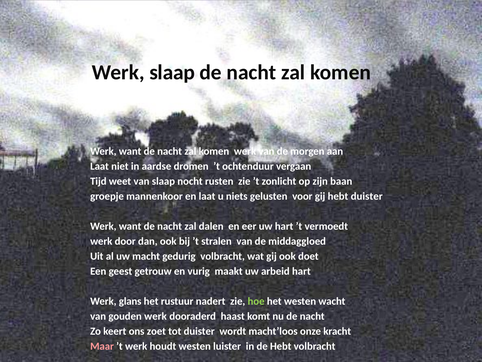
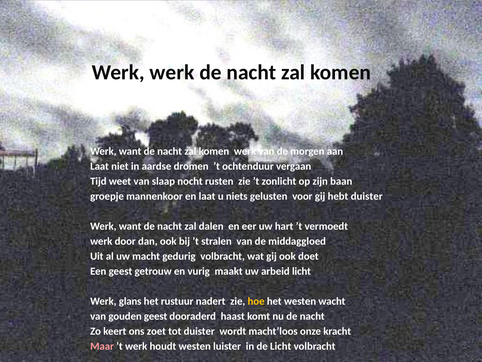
Werk slaap: slaap -> werk (172, 72)
arbeid hart: hart -> licht (301, 271)
hoe colour: light green -> yellow (256, 301)
gouden werk: werk -> geest (156, 316)
de Hebt: Hebt -> Licht (281, 346)
